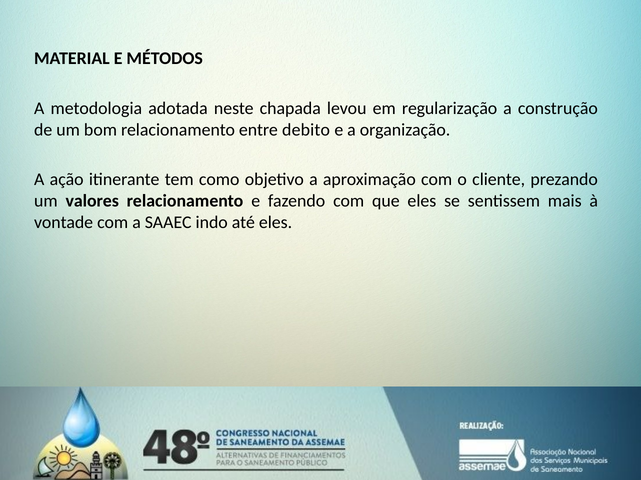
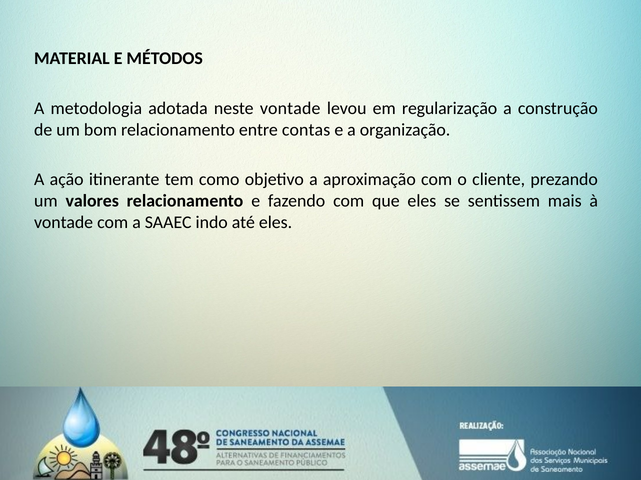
neste chapada: chapada -> vontade (290, 109)
debito: debito -> contas (306, 130)
